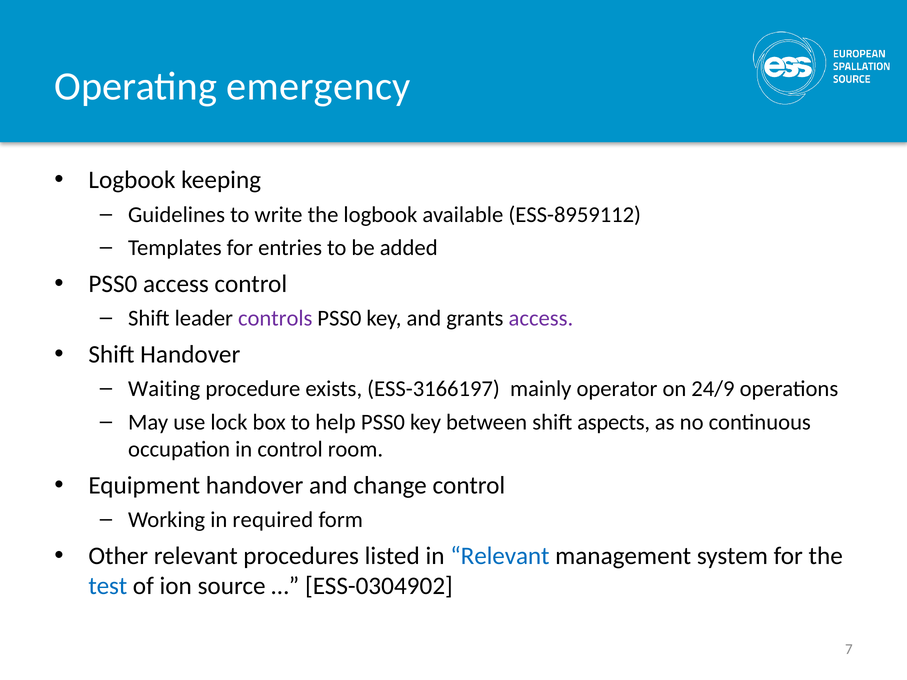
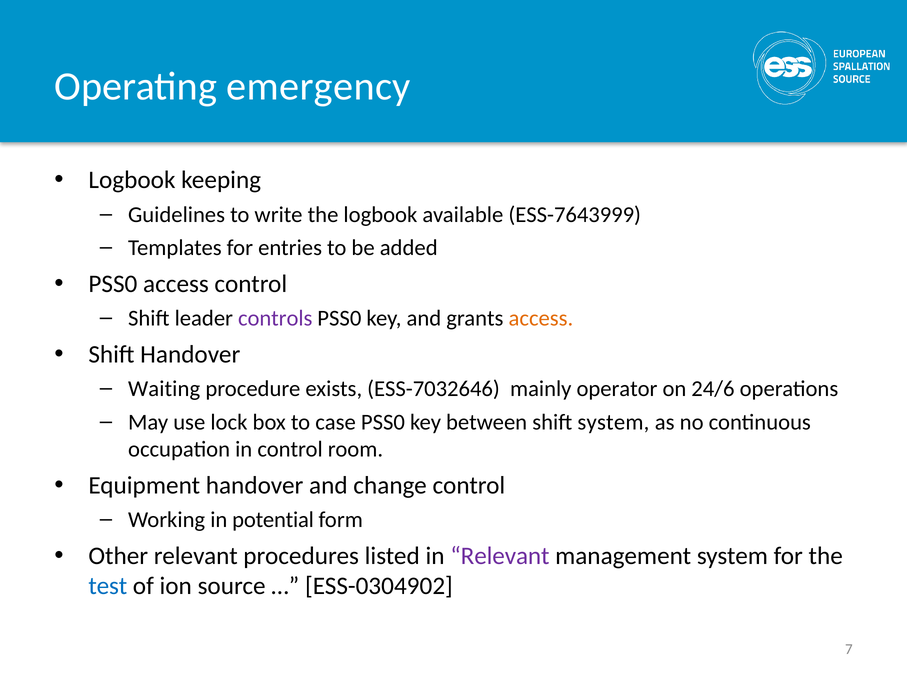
ESS-8959112: ESS-8959112 -> ESS-7643999 (575, 215)
access colour: purple -> orange (541, 319)
ESS-3166197: ESS-3166197 -> ESS-7032646 (433, 389)
24/9: 24/9 -> 24/6 (713, 389)
help: help -> case (336, 422)
shift aspects: aspects -> system (613, 422)
required: required -> potential (273, 520)
Relevant colour: blue -> purple (500, 556)
